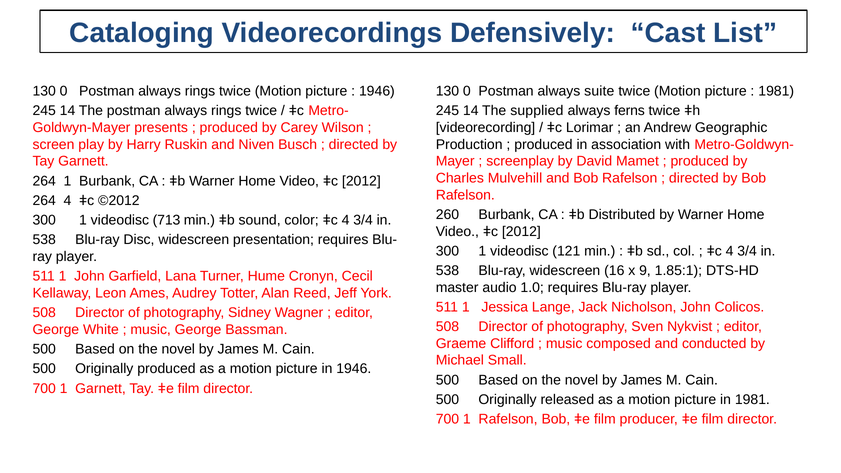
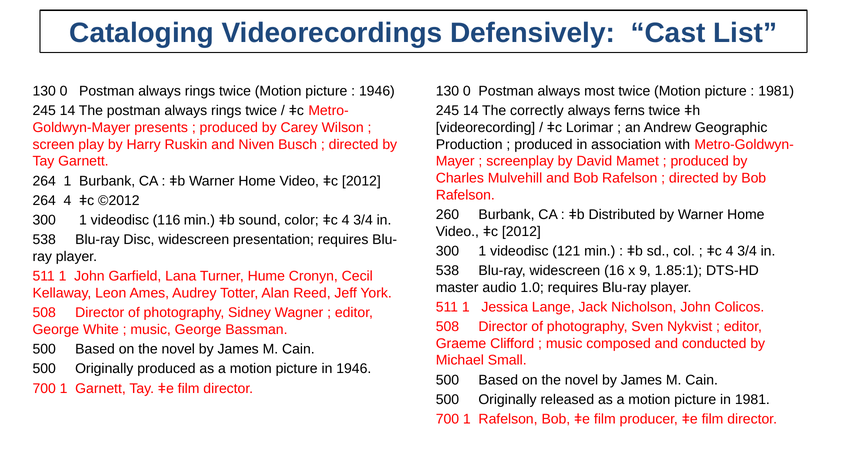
suite: suite -> most (599, 91)
supplied: supplied -> correctly (537, 111)
713: 713 -> 116 (167, 220)
